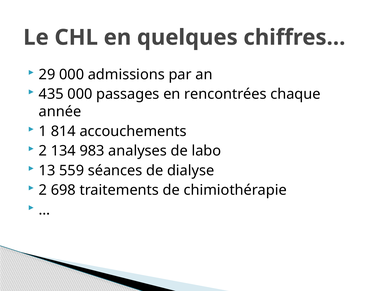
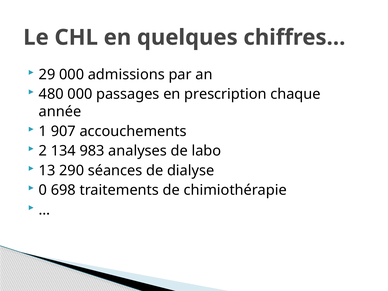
435: 435 -> 480 (51, 94)
rencontrées: rencontrées -> prescription (225, 94)
814: 814 -> 907 (63, 131)
559: 559 -> 290 (72, 171)
2: 2 -> 0 (43, 190)
